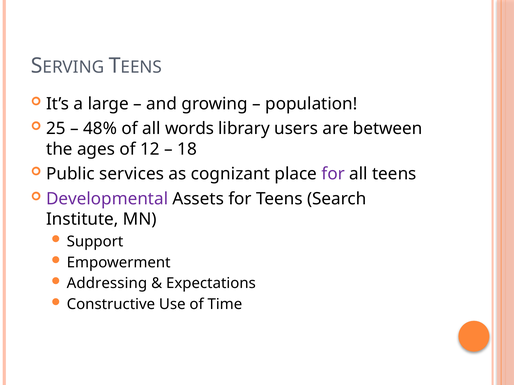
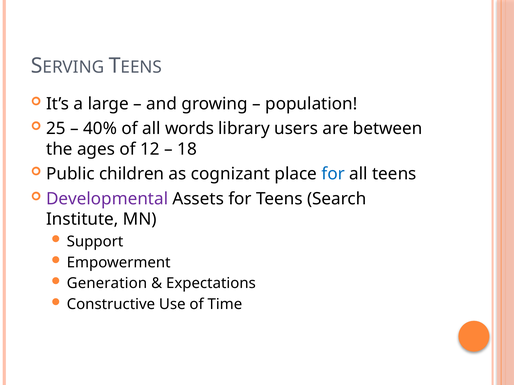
48%: 48% -> 40% (100, 129)
services: services -> children (132, 174)
for colour: purple -> blue (333, 174)
Addressing: Addressing -> Generation (107, 284)
